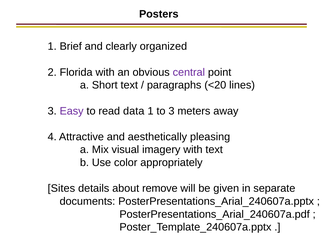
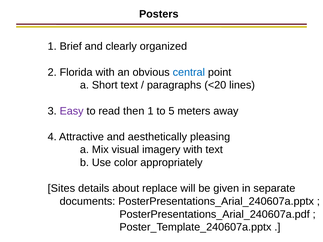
central colour: purple -> blue (189, 72)
data: data -> then (134, 111)
to 3: 3 -> 5 (171, 111)
remove: remove -> replace (160, 189)
